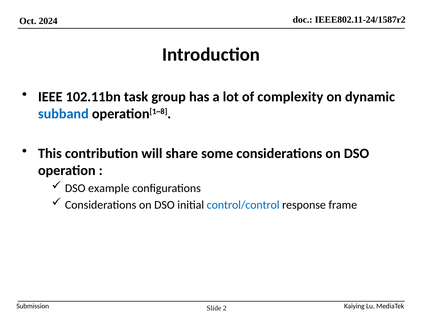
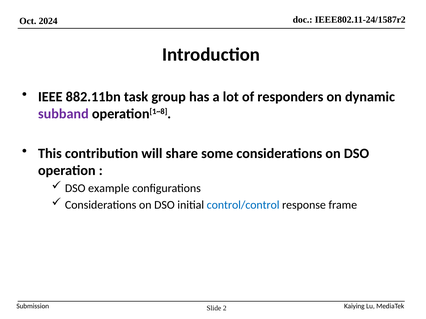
102.11bn: 102.11bn -> 882.11bn (93, 97)
complexity: complexity -> responders (290, 97)
subband colour: blue -> purple (63, 114)
